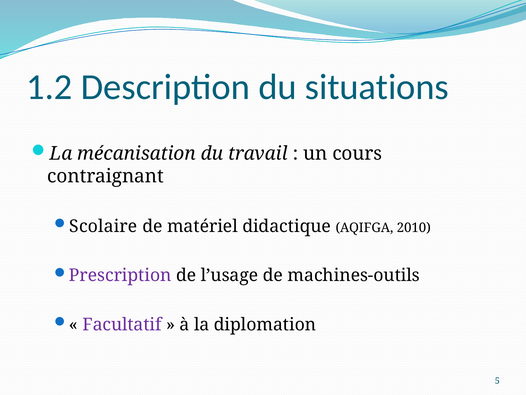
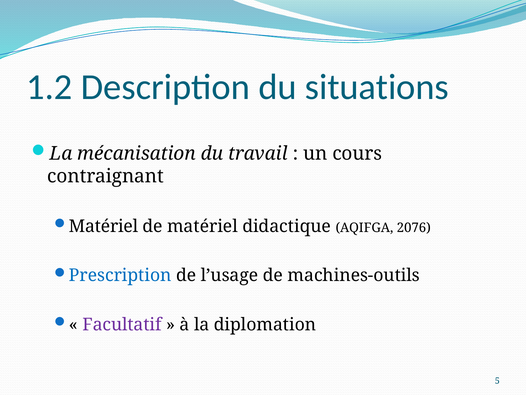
Scolaire: Scolaire -> Matériel (104, 226)
2010: 2010 -> 2076 (414, 227)
Prescription colour: purple -> blue (120, 275)
